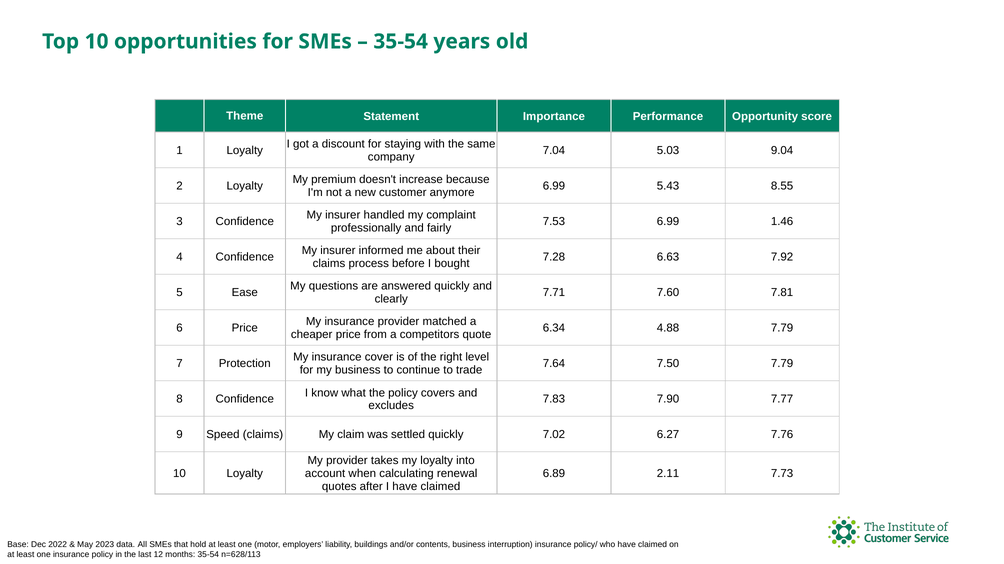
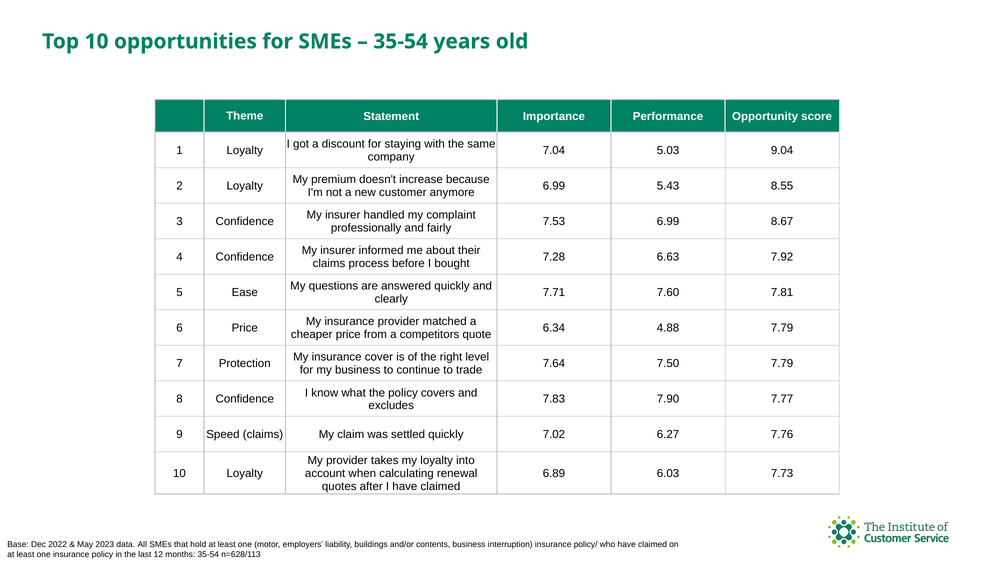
1.46: 1.46 -> 8.67 (782, 222)
2.11: 2.11 -> 6.03 (668, 474)
